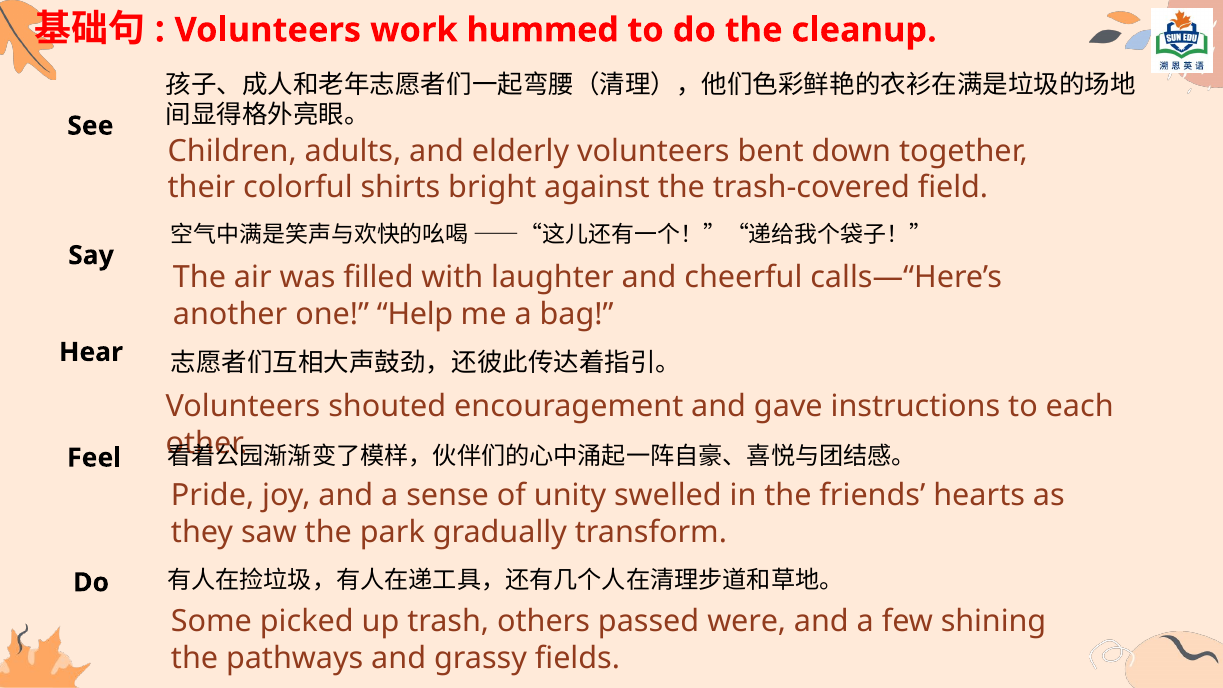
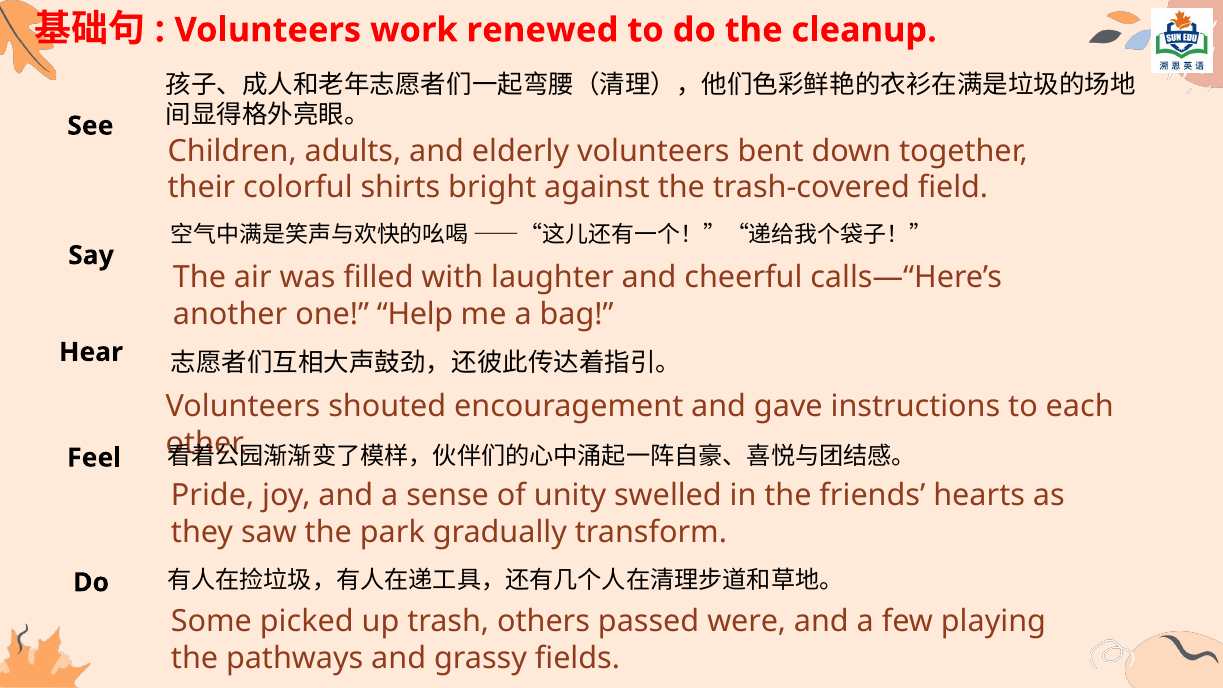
hummed: hummed -> renewed (542, 30)
shining: shining -> playing (993, 622)
